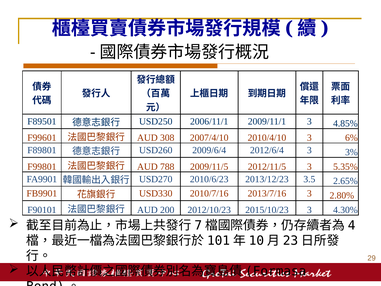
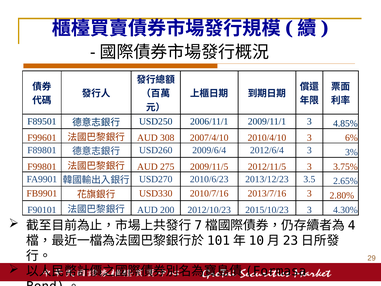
788: 788 -> 275 (167, 167)
5.35%: 5.35% -> 3.75% (345, 167)
